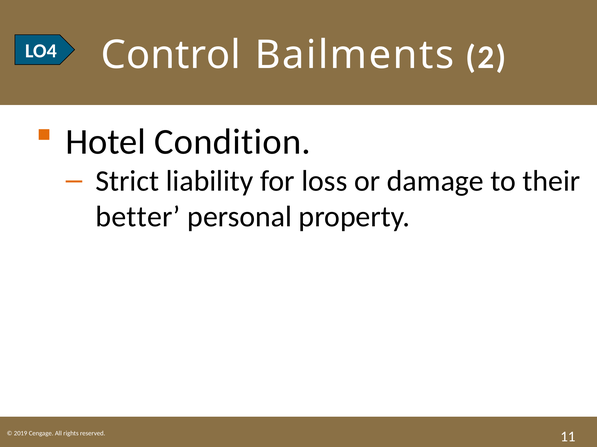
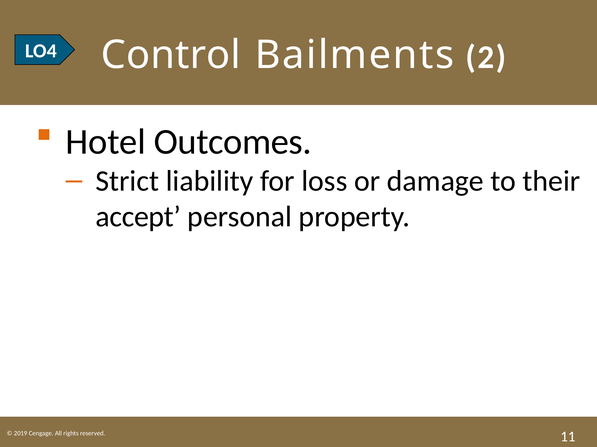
Condition: Condition -> Outcomes (233, 142)
better: better -> accept (138, 217)
